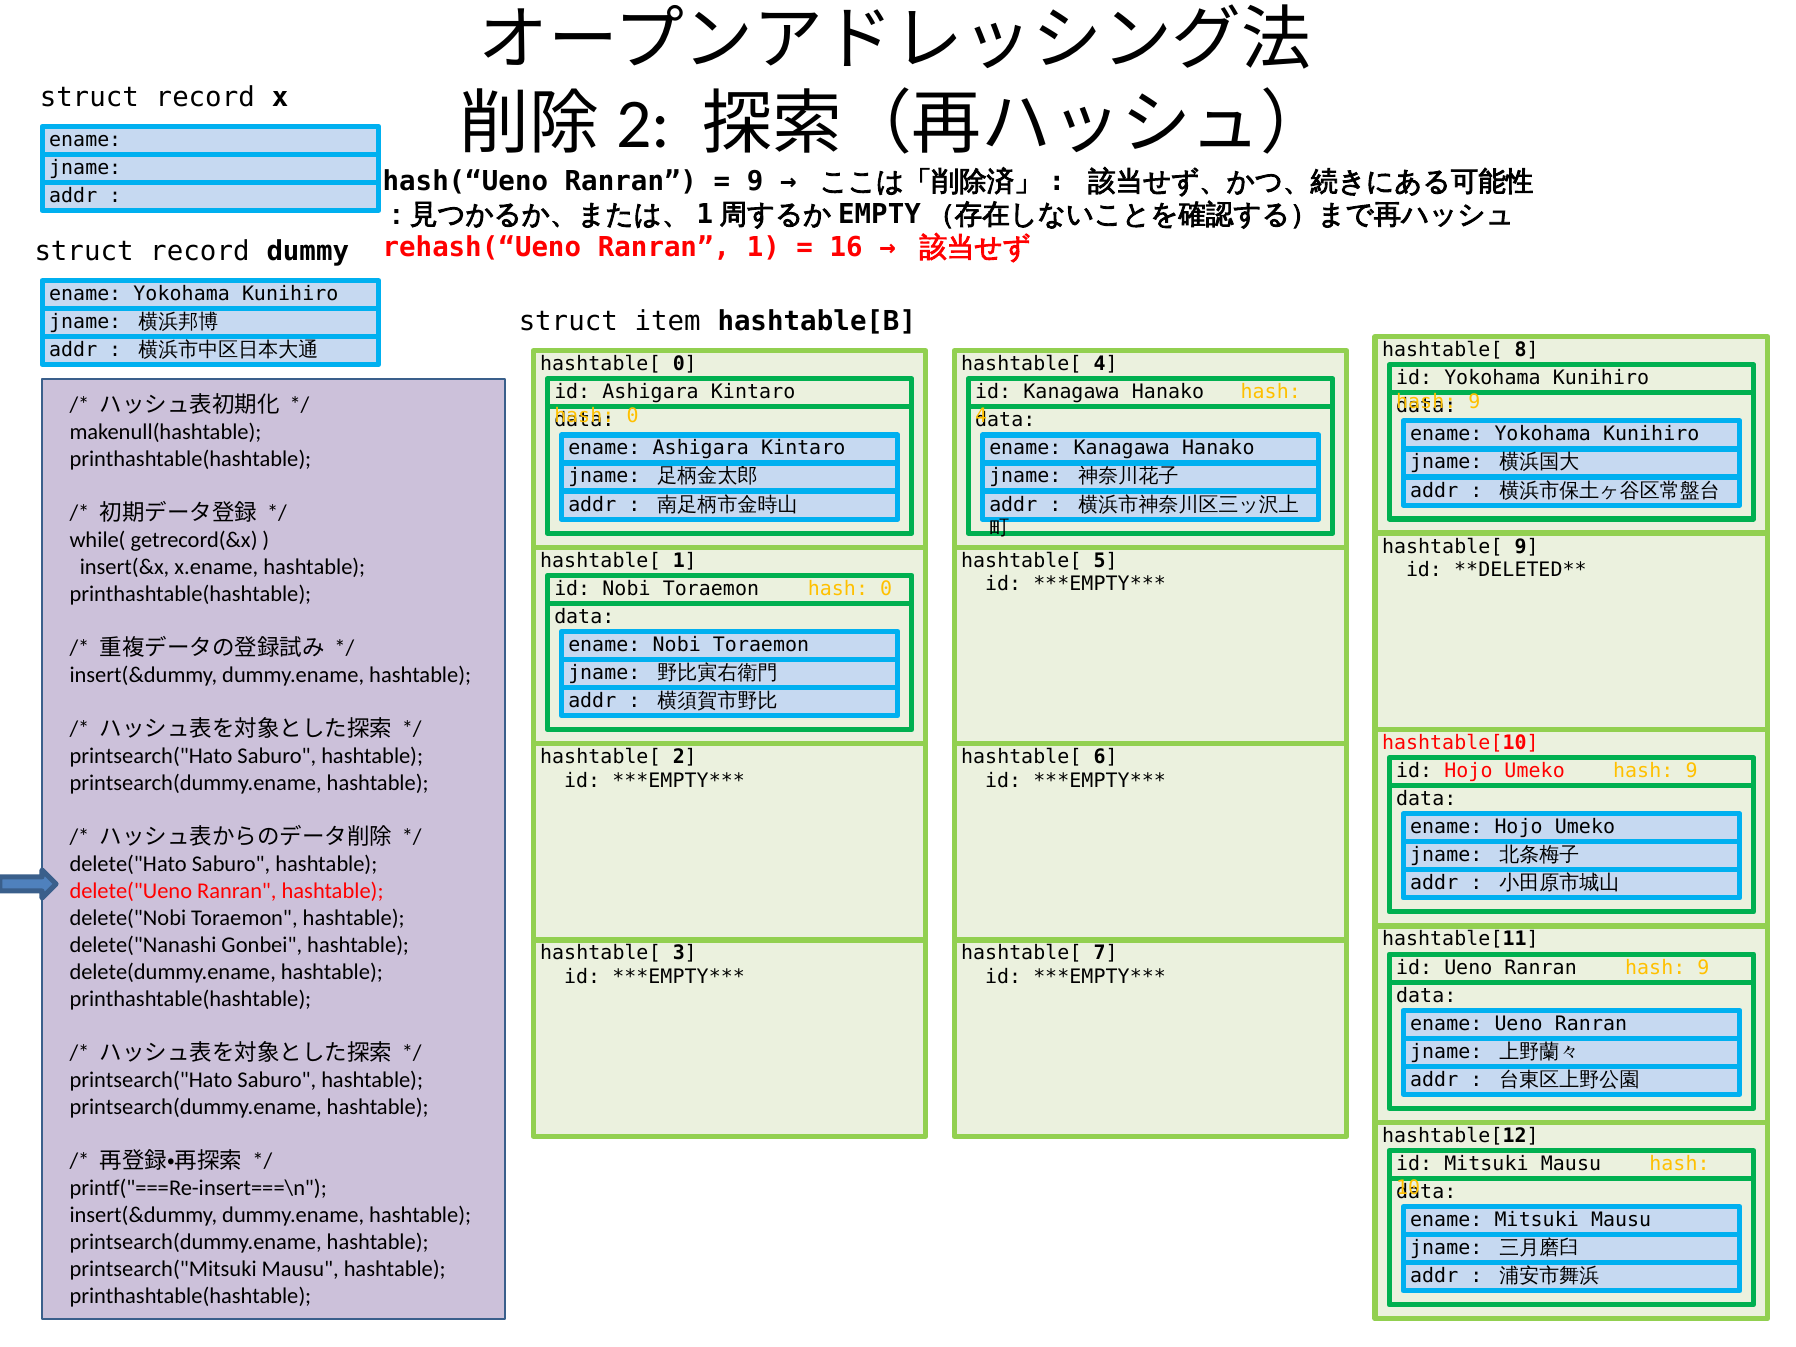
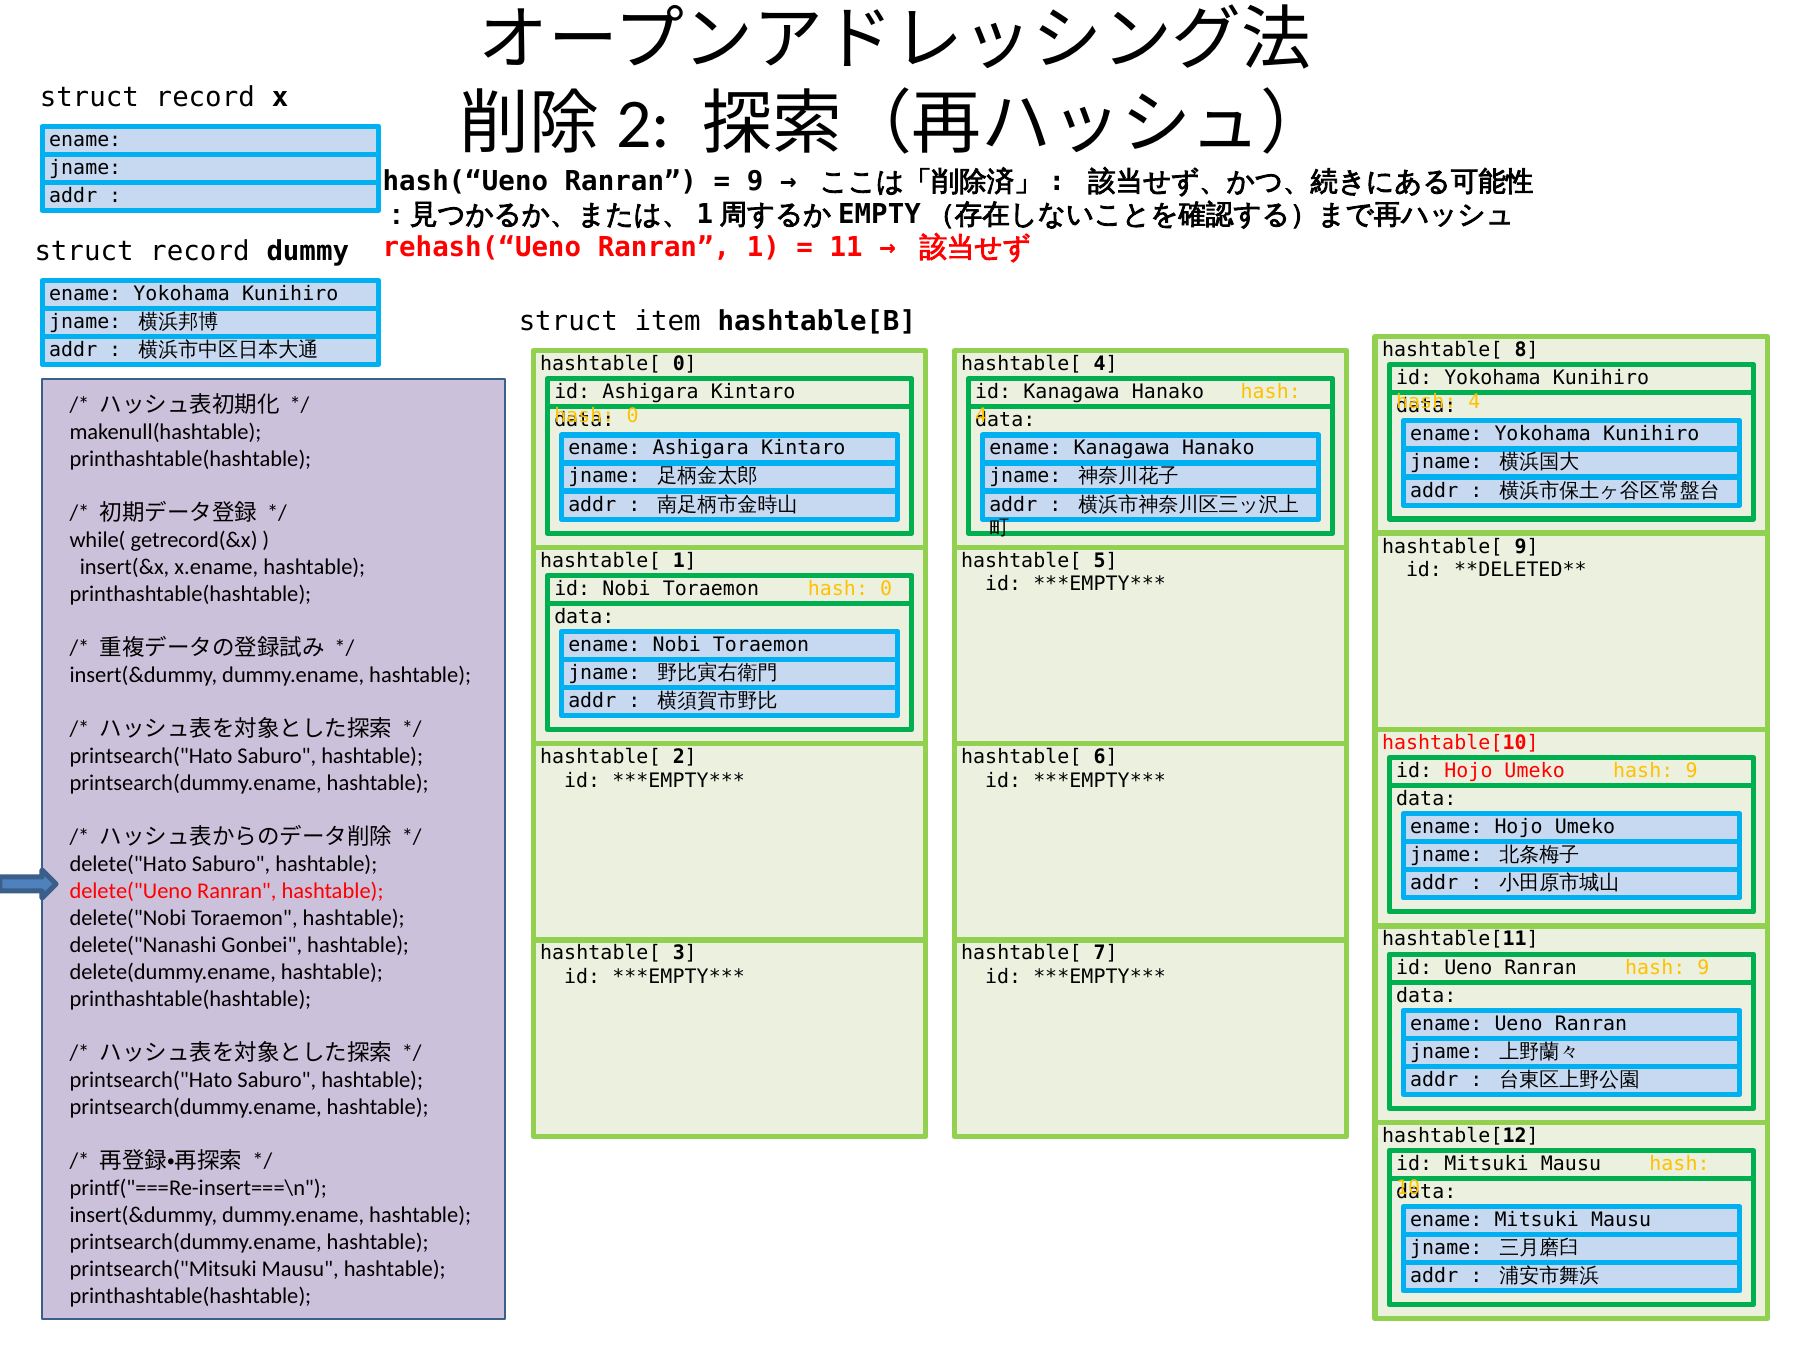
16: 16 -> 11 (846, 247)
9: 9 -> 4 (1474, 402)
